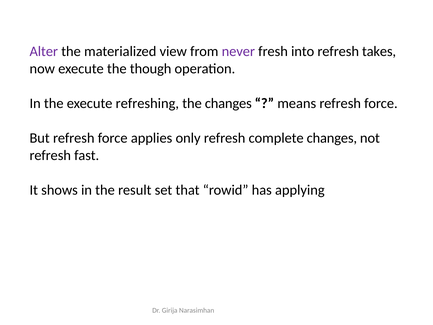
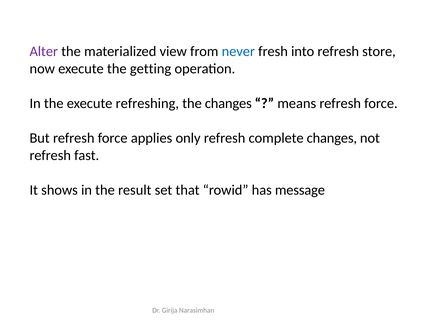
never colour: purple -> blue (238, 51)
takes: takes -> store (379, 51)
though: though -> getting (151, 69)
applying: applying -> message (300, 190)
